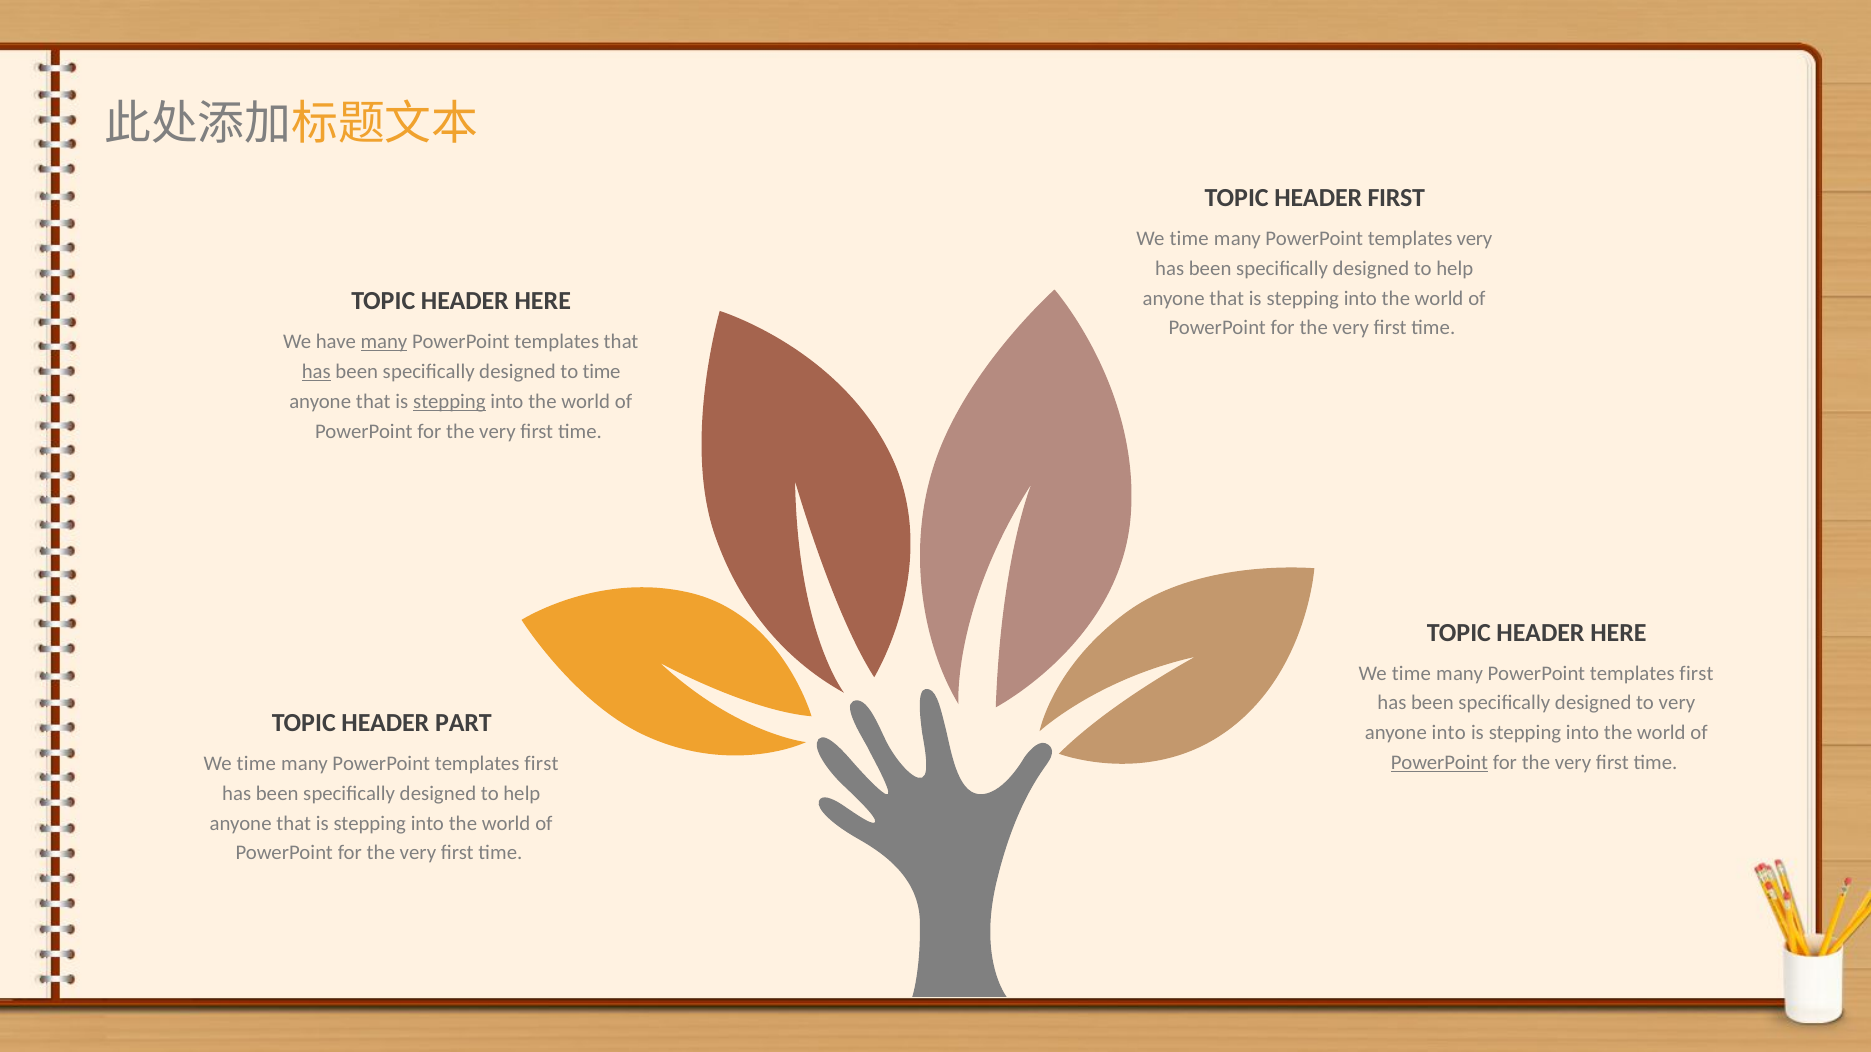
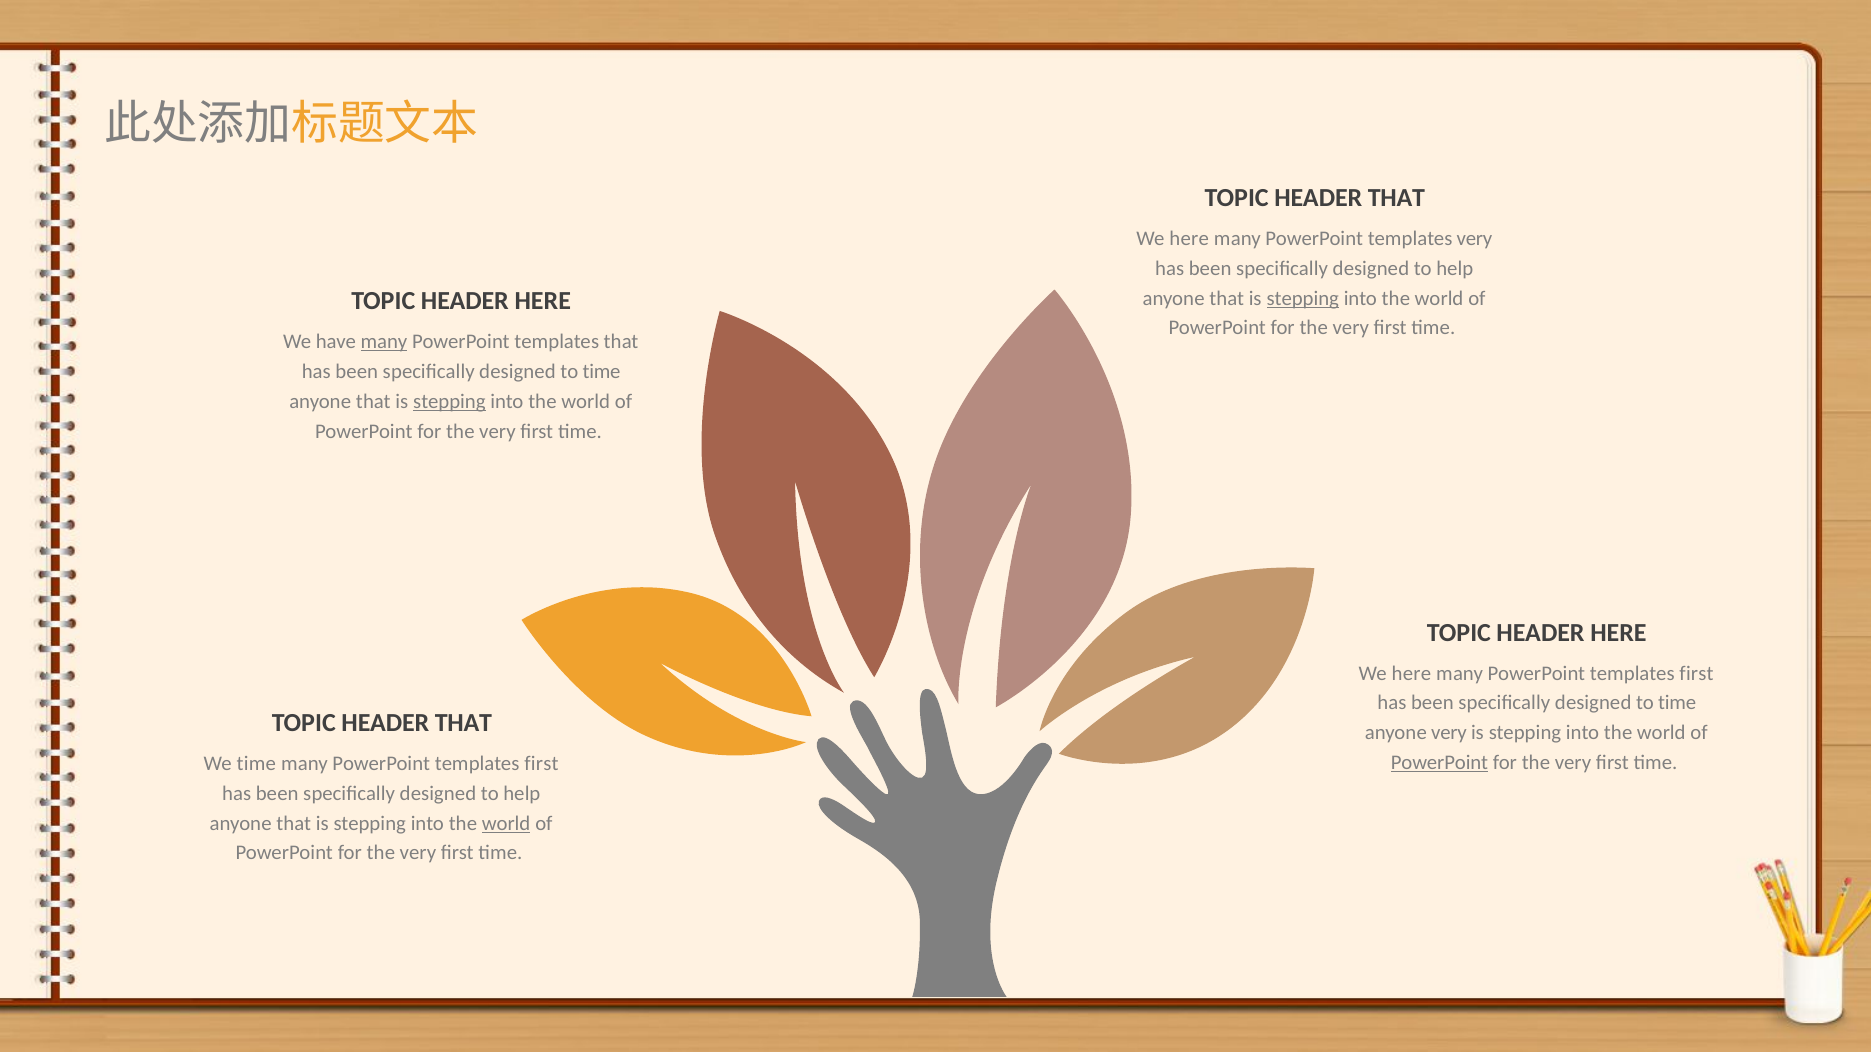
FIRST: FIRST -> THAT (1396, 198)
time: time -> here (1189, 239)
stepping underline: none -> present (1303, 298)
has underline: present -> none (316, 372)
time: time -> here (1411, 674)
very: very -> time (1677, 703)
PART: PART -> THAT (463, 723)
anyone into: into -> very (1449, 733)
world underline: none -> present (506, 824)
